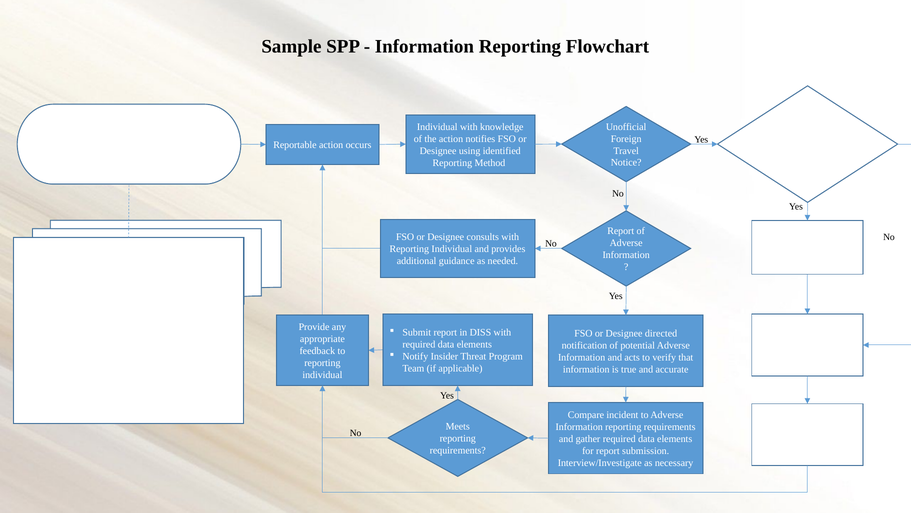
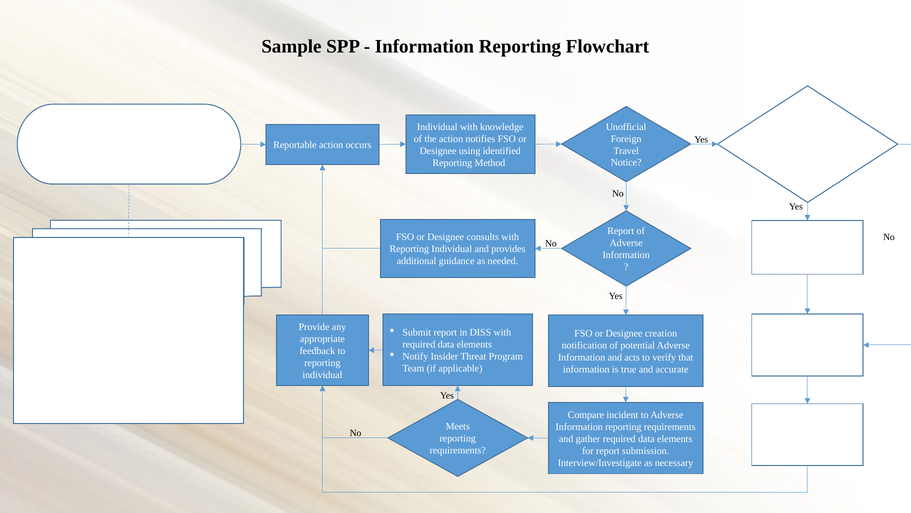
directed: directed -> creation (661, 333)
